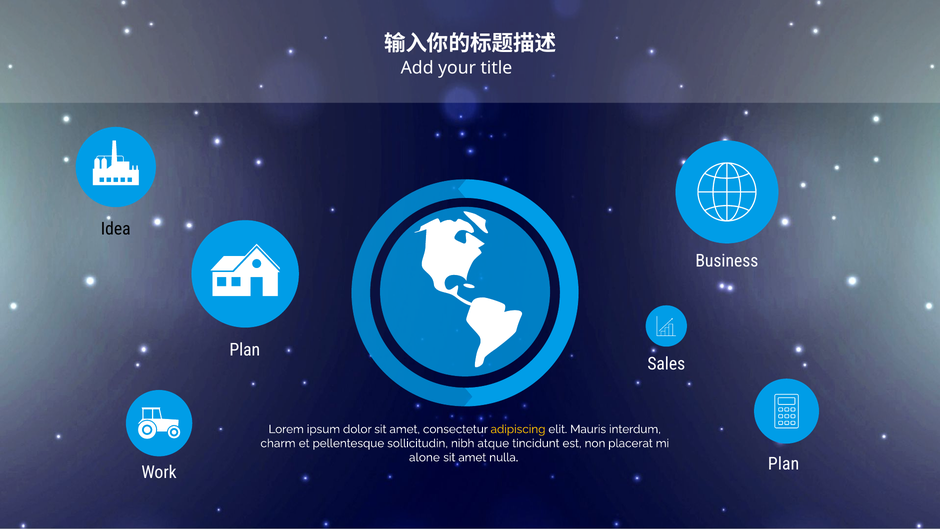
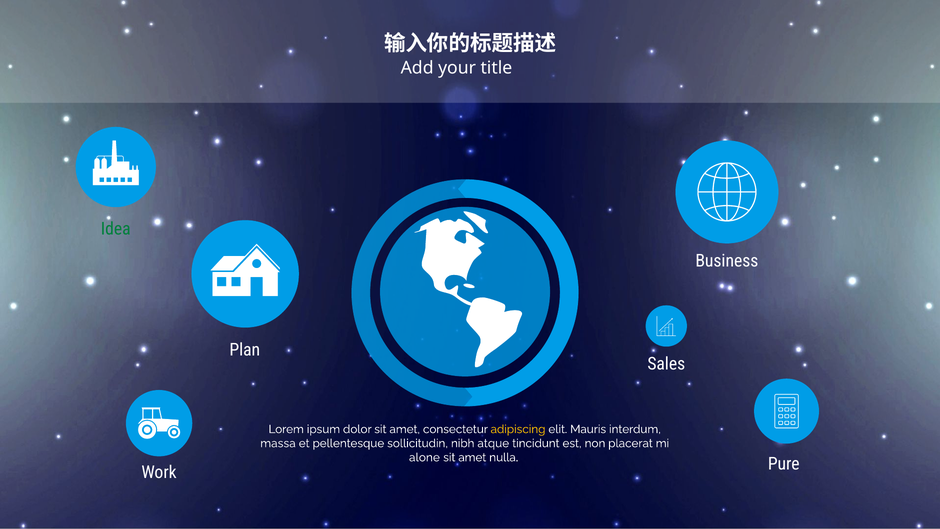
Idea colour: black -> green (116, 229)
charm: charm -> massa (278, 443)
Plan: Plan -> Pure (784, 464)
